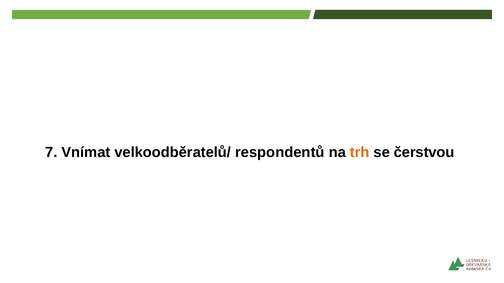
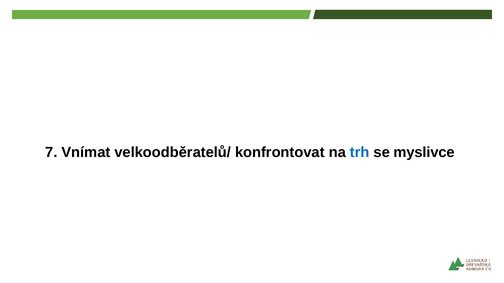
respondentů: respondentů -> konfrontovat (280, 153)
trh colour: orange -> blue (360, 153)
čerstvou: čerstvou -> myslivce (424, 153)
